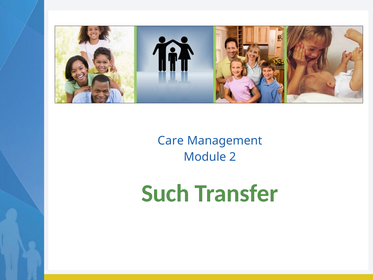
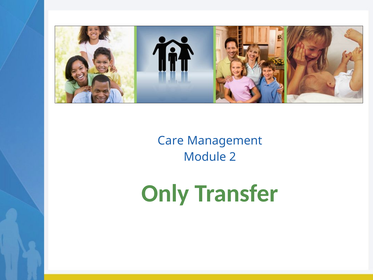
Such: Such -> Only (165, 193)
